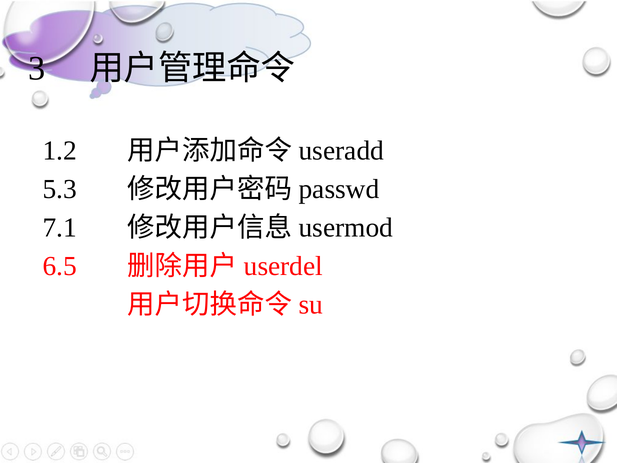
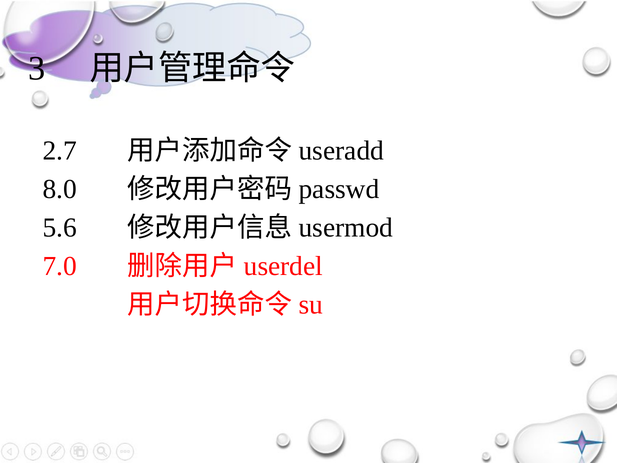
1.2: 1.2 -> 2.7 (60, 151)
5.3: 5.3 -> 8.0 (60, 189)
7.1: 7.1 -> 5.6 (60, 228)
6.5: 6.5 -> 7.0 (60, 266)
